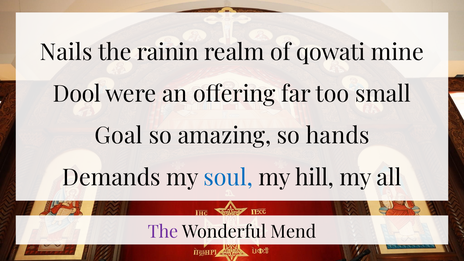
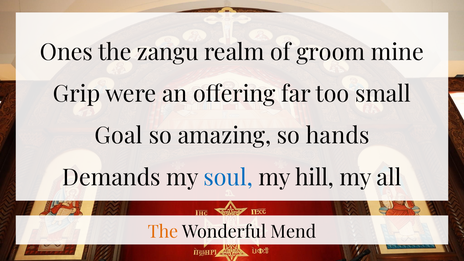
Nails: Nails -> Ones (66, 52)
rainin: rainin -> zangu (168, 52)
qowati: qowati -> groom (331, 52)
Dool: Dool -> Grip (77, 94)
The colour: purple -> orange (163, 232)
